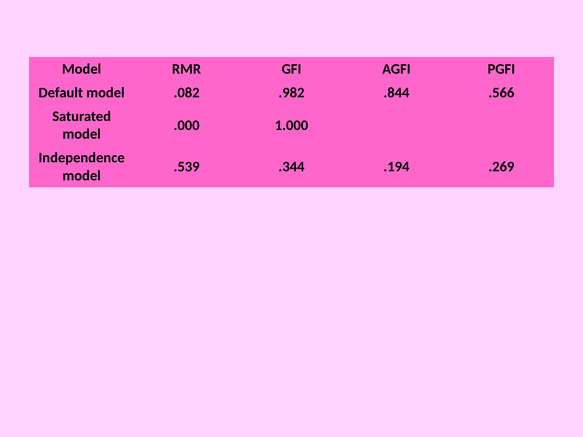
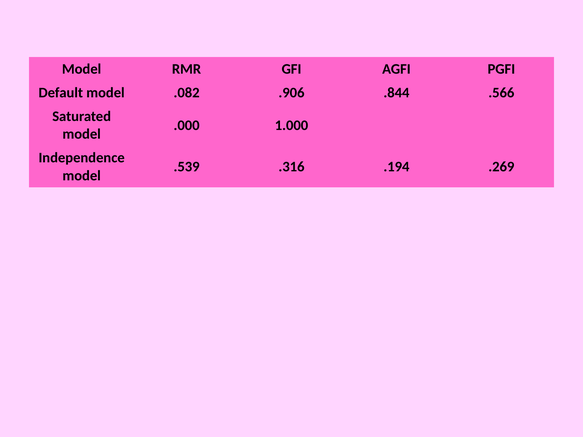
.982: .982 -> .906 (291, 93)
.344: .344 -> .316 (291, 167)
